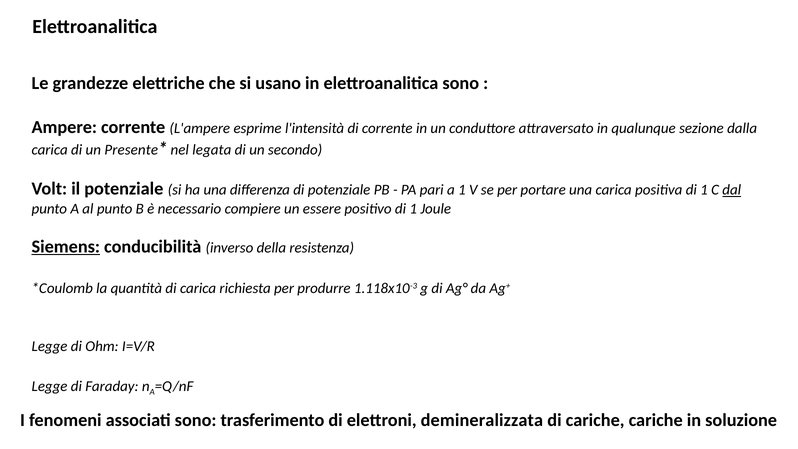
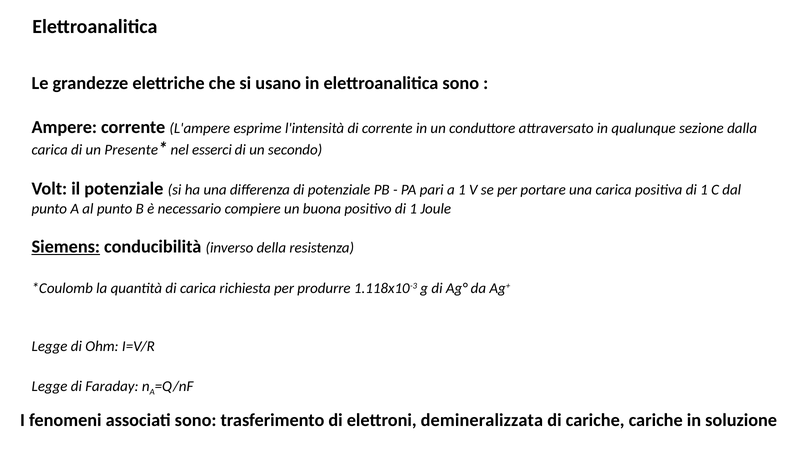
legata: legata -> esserci (212, 150)
dal underline: present -> none (732, 190)
essere: essere -> buona (322, 209)
